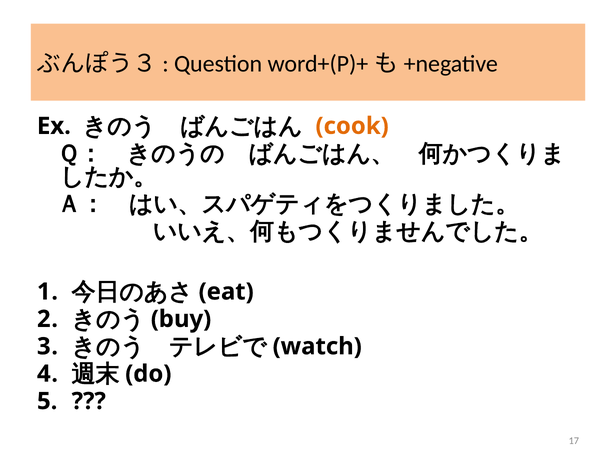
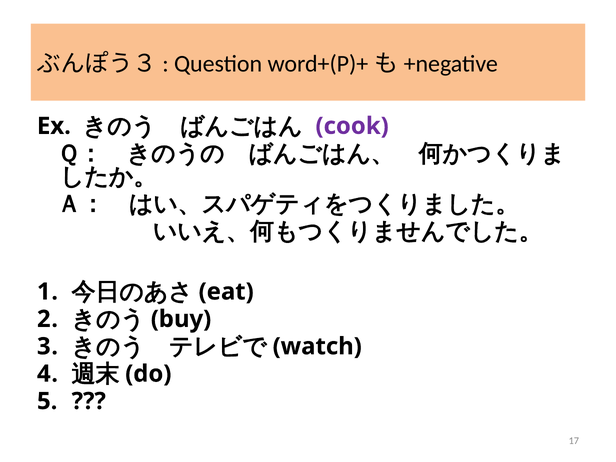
cook colour: orange -> purple (352, 126)
